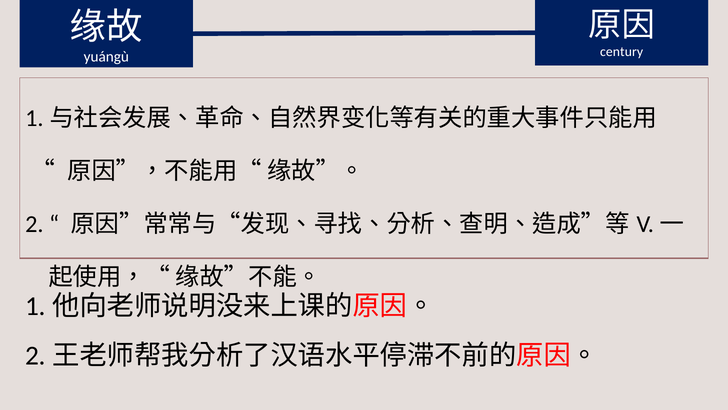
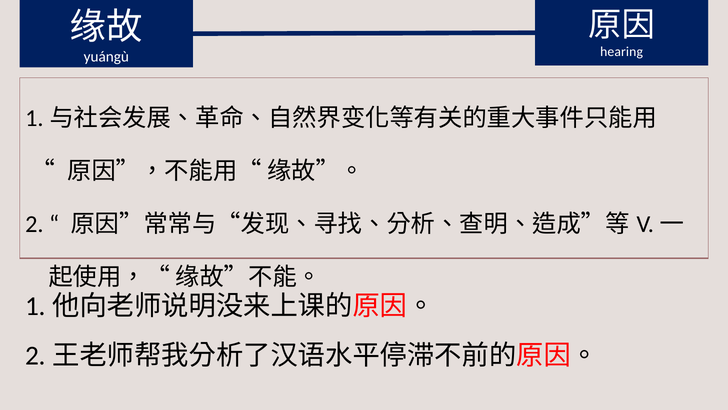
century: century -> hearing (622, 52)
